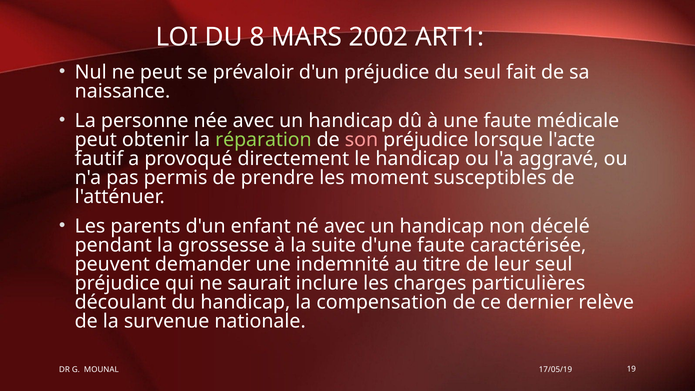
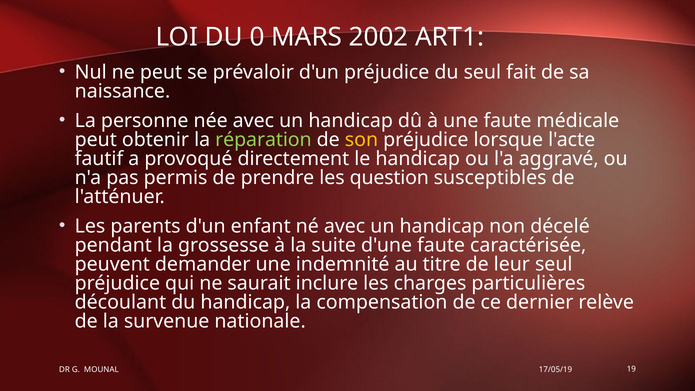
8: 8 -> 0 (257, 37)
son colour: pink -> yellow (361, 140)
moment: moment -> question (389, 178)
